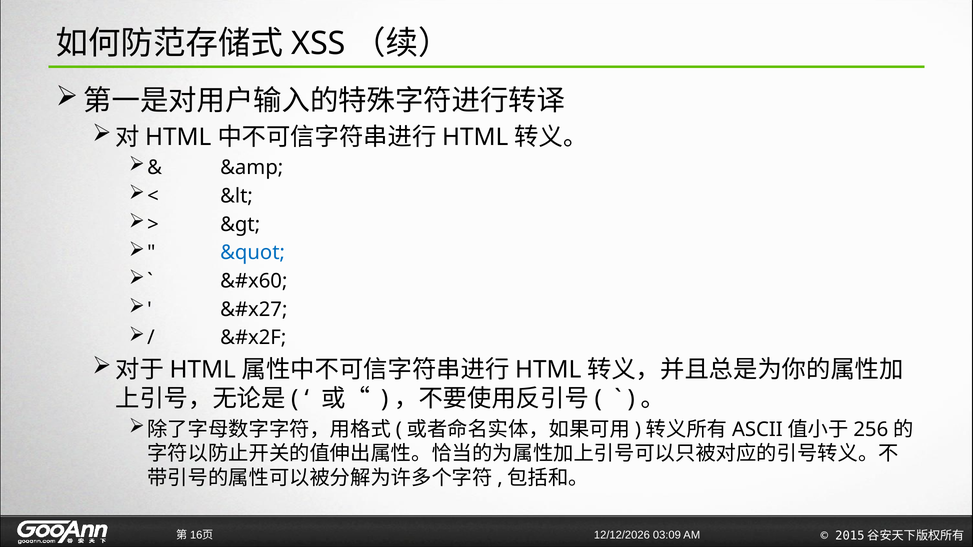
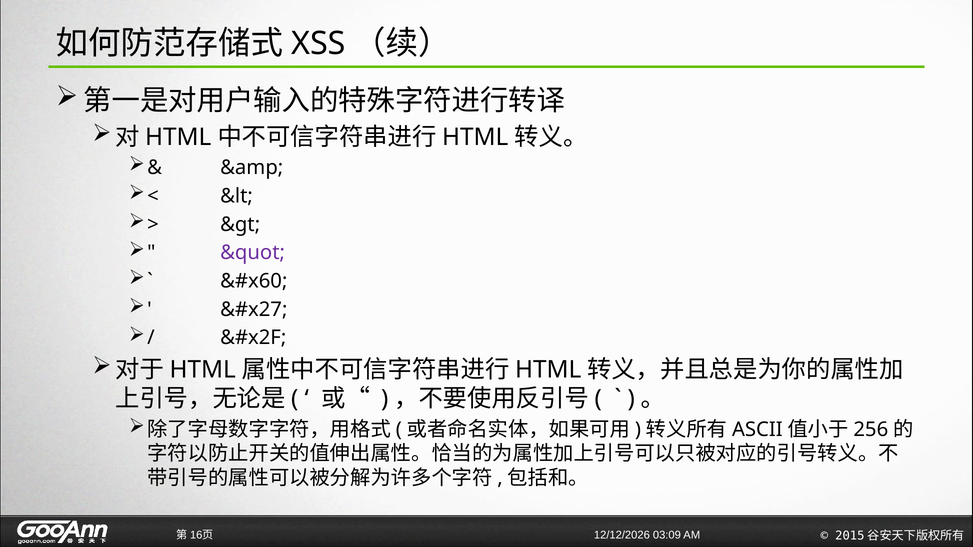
&quot colour: blue -> purple (253, 253)
